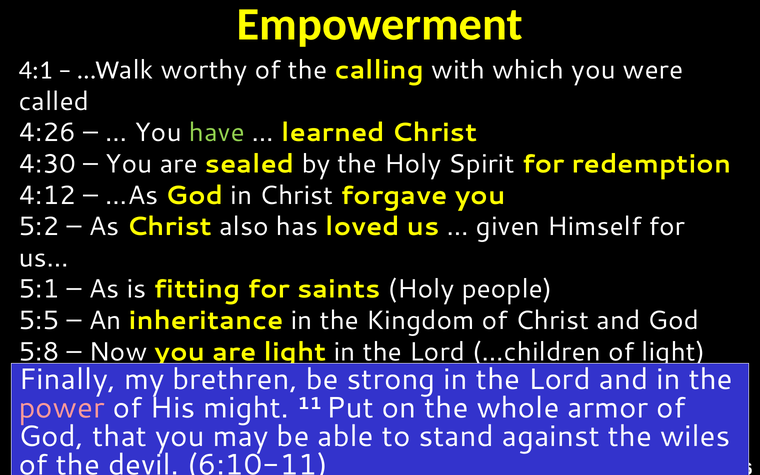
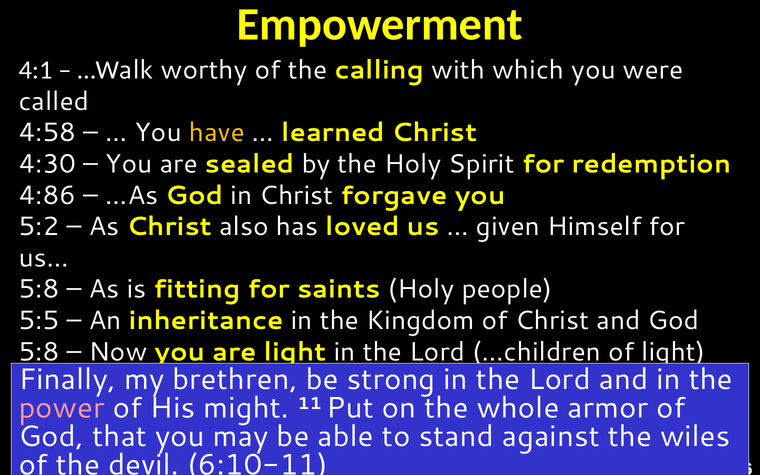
4:26: 4:26 -> 4:58 (47, 133)
have colour: light green -> yellow (217, 133)
4:12: 4:12 -> 4:86 (47, 195)
5:1: 5:1 -> 5:8 (39, 289)
